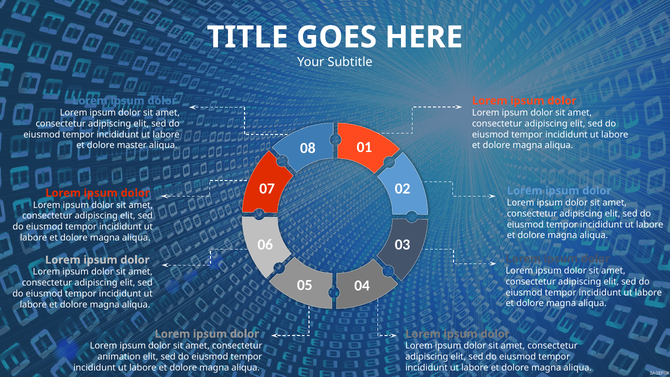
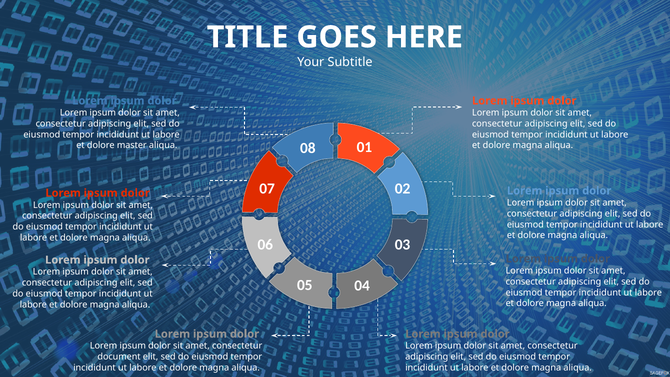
animation: animation -> document (119, 357)
